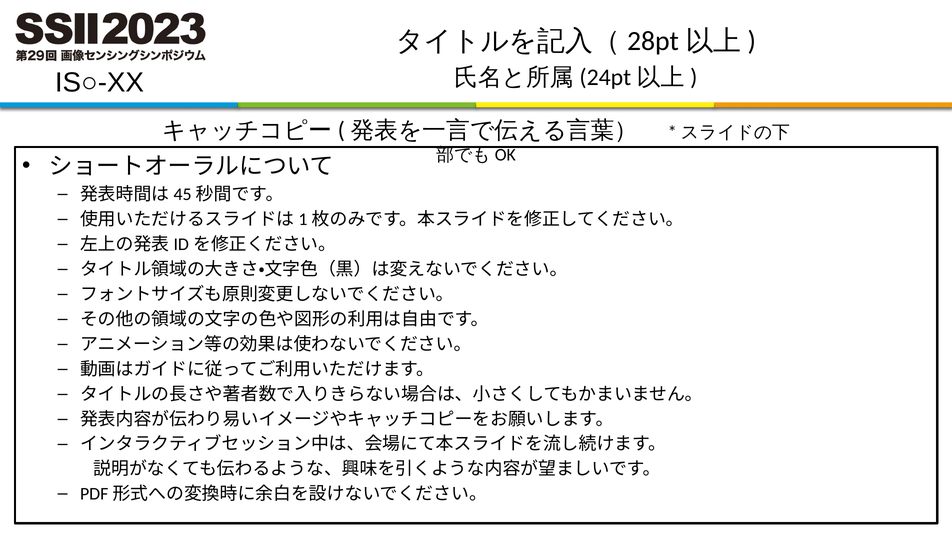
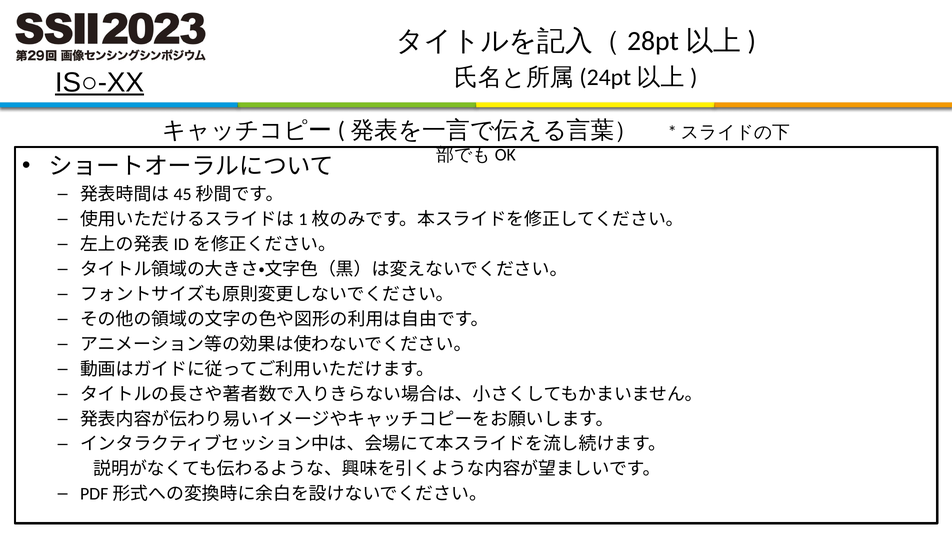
IS○-XX underline: none -> present (99, 83)
